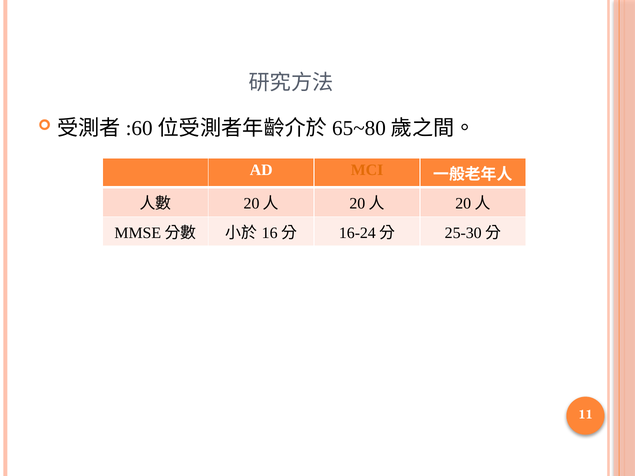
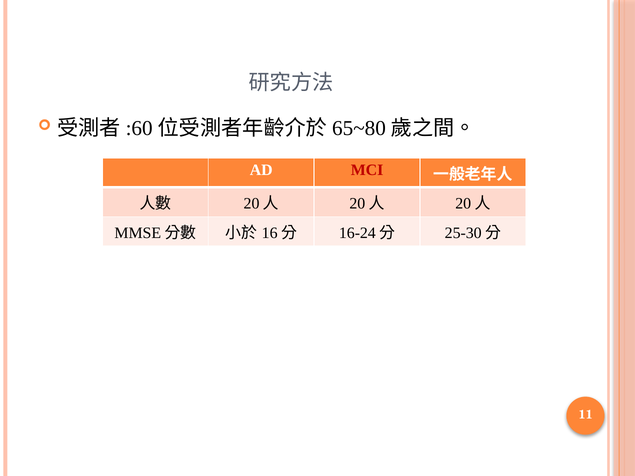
MCI colour: orange -> red (367, 170)
